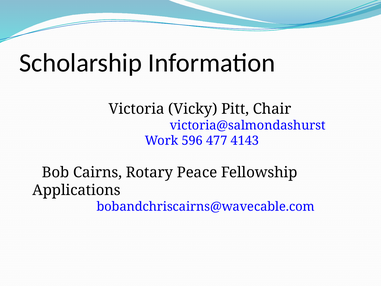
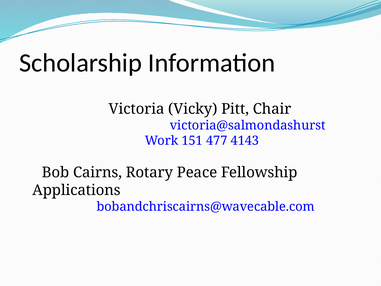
596: 596 -> 151 (192, 141)
